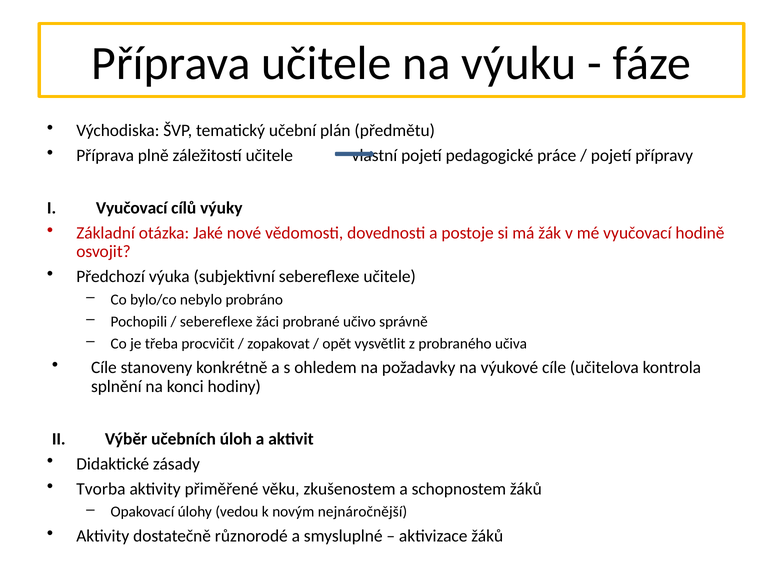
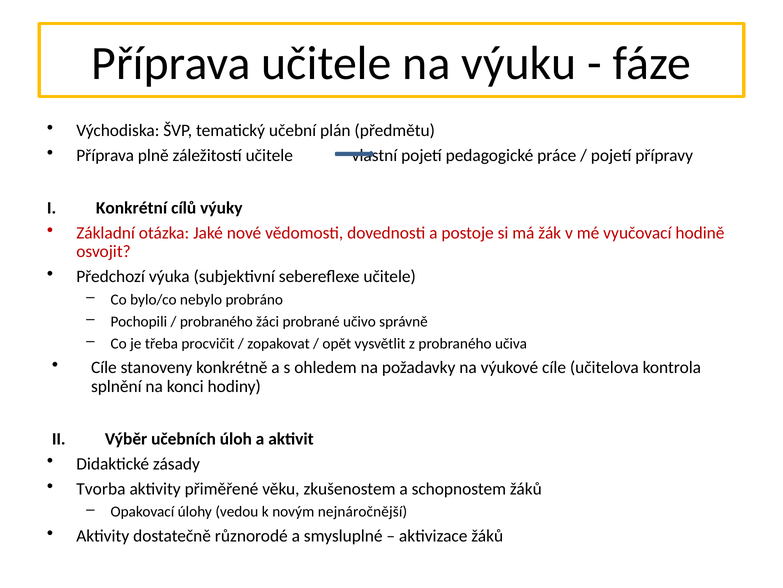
Vyučovací: Vyučovací -> Konkrétní (132, 208)
sebereflexe: sebereflexe -> probraného (216, 321)
